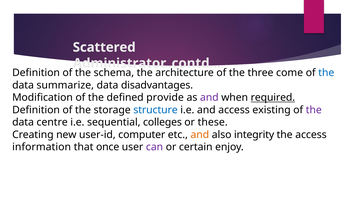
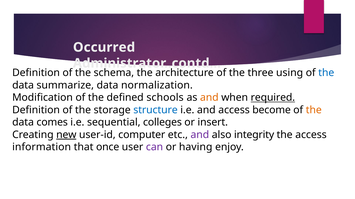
Scattered: Scattered -> Occurred (104, 47)
come: come -> using (290, 73)
disadvantages: disadvantages -> normalization (157, 85)
provide: provide -> schools (165, 98)
and colour: purple -> orange (209, 98)
existing: existing -> become (272, 110)
the colour: purple -> orange (314, 110)
centre: centre -> comes (52, 123)
these: these -> insert (213, 123)
new underline: none -> present (66, 135)
and colour: orange -> purple (200, 135)
certain: certain -> having (196, 148)
